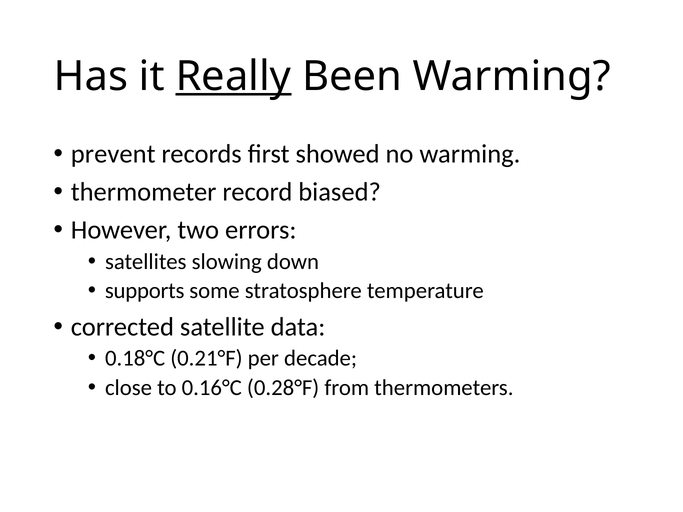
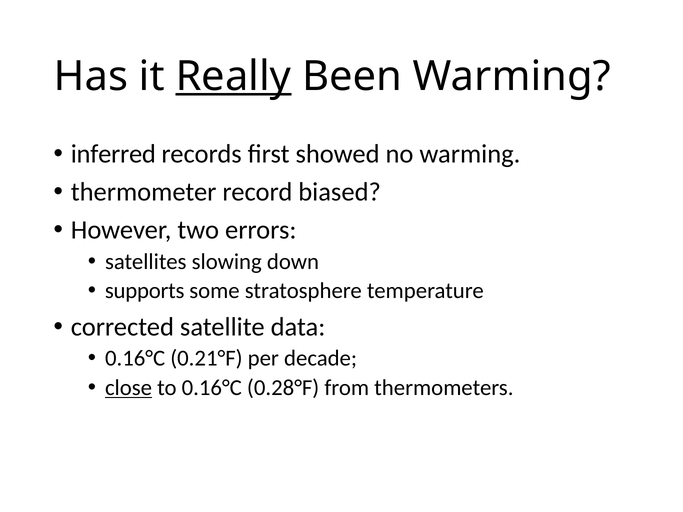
prevent: prevent -> inferred (113, 154)
0.18°C: 0.18°C -> 0.16°C (135, 359)
close underline: none -> present (129, 388)
